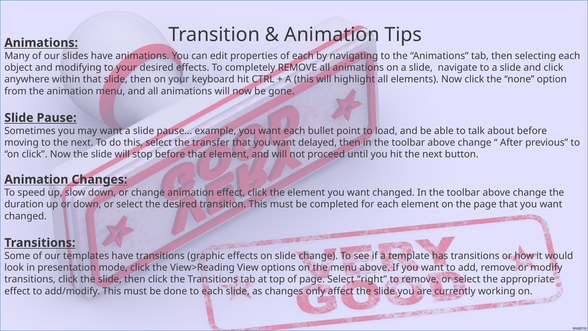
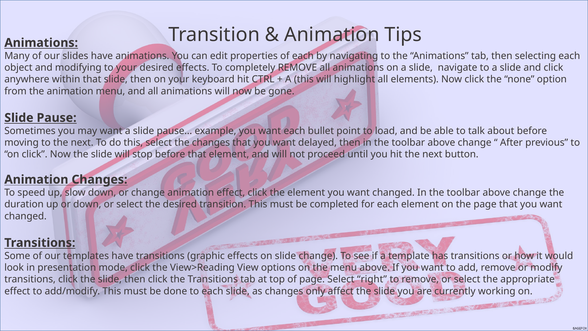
the transfer: transfer -> changes (211, 143)
